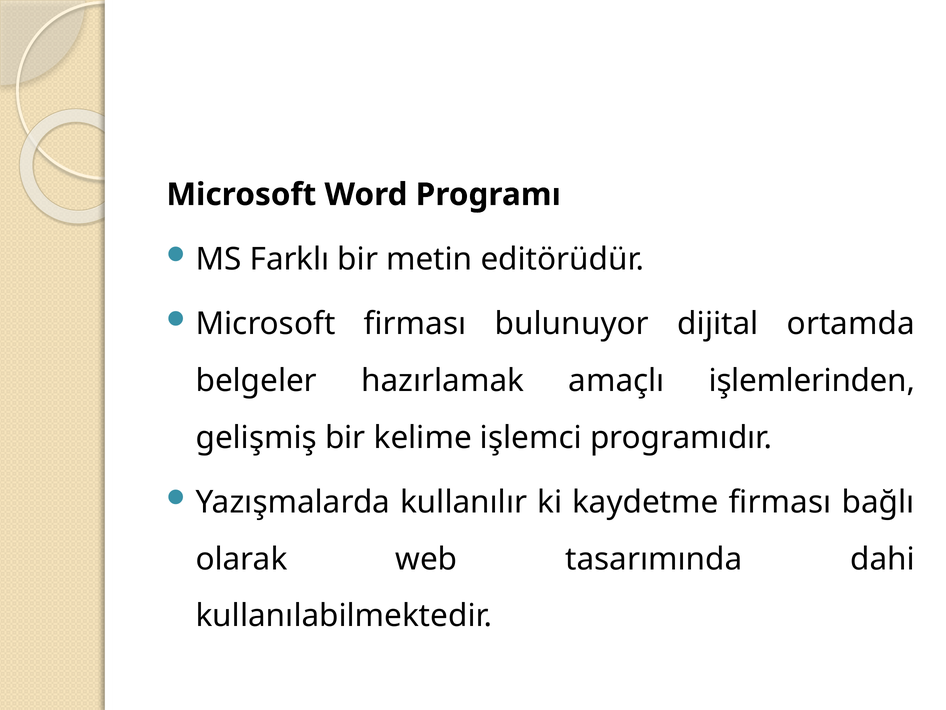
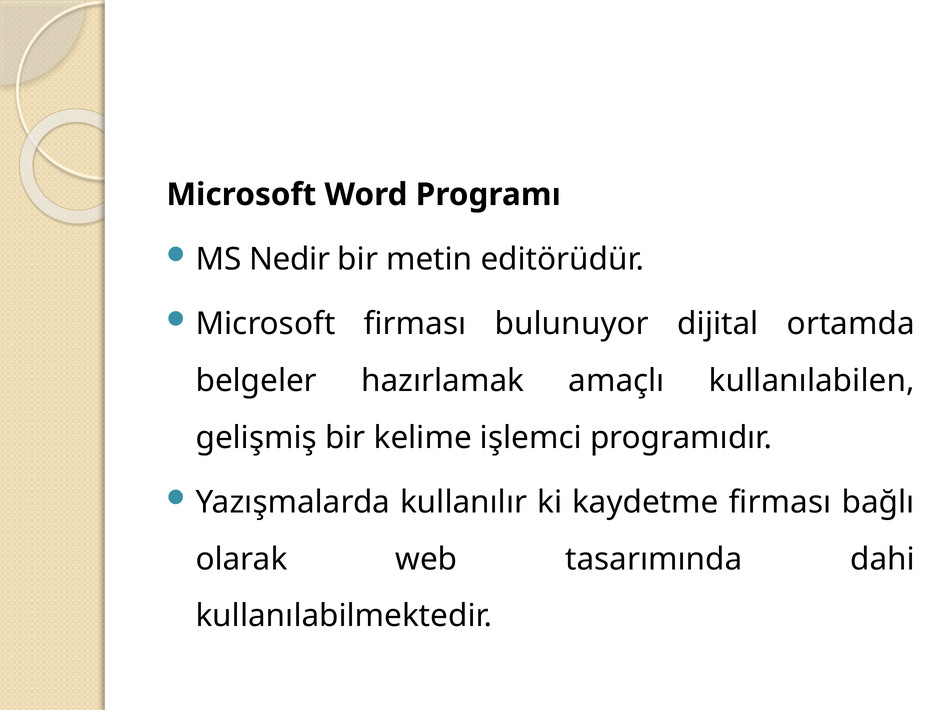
Farklı: Farklı -> Nedir (290, 259)
işlemlerinden: işlemlerinden -> kullanılabilen (812, 381)
